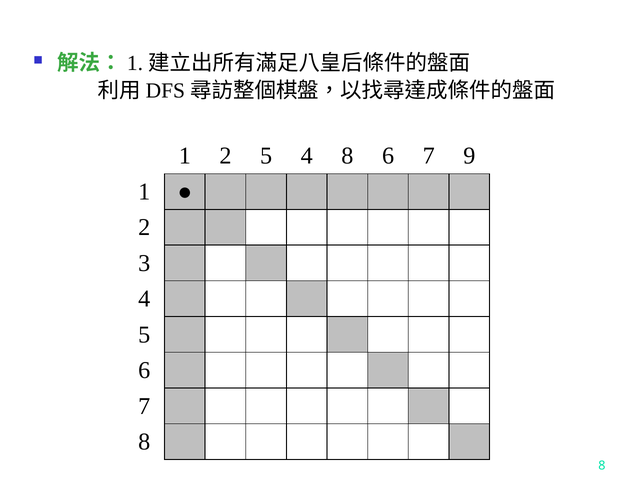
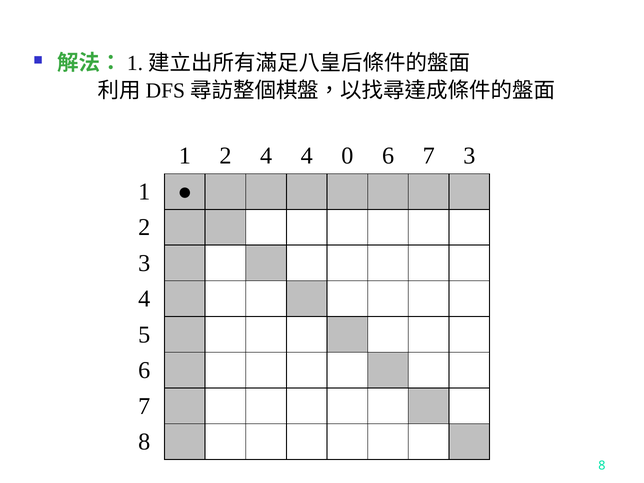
2 5: 5 -> 4 (266, 156)
4 8: 8 -> 0 (347, 156)
7 9: 9 -> 3 (469, 156)
